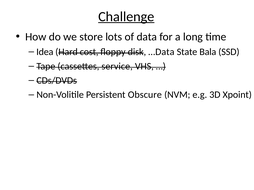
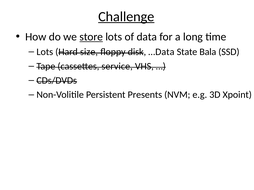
store underline: none -> present (91, 37)
Idea: Idea -> Lots (45, 52)
cost: cost -> size (89, 52)
Obscure: Obscure -> Presents (145, 95)
